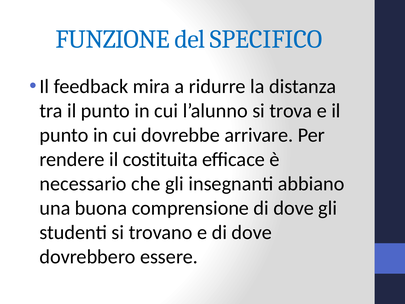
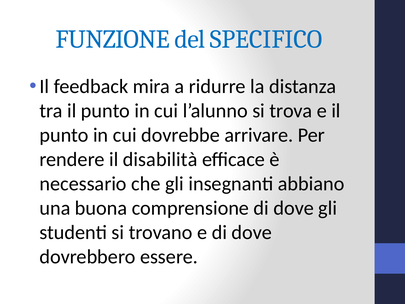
costituita: costituita -> disabilità (160, 159)
